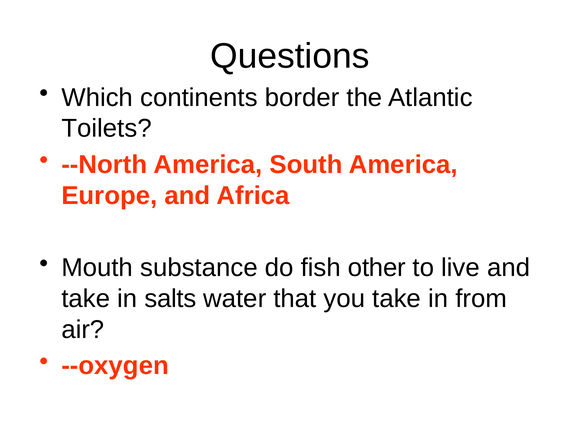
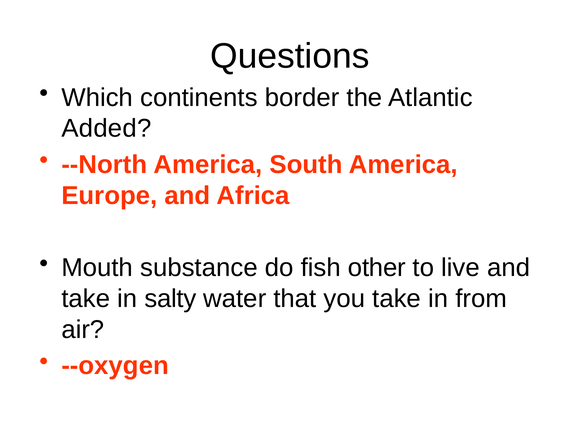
Toilets: Toilets -> Added (106, 128)
salts: salts -> salty (170, 299)
